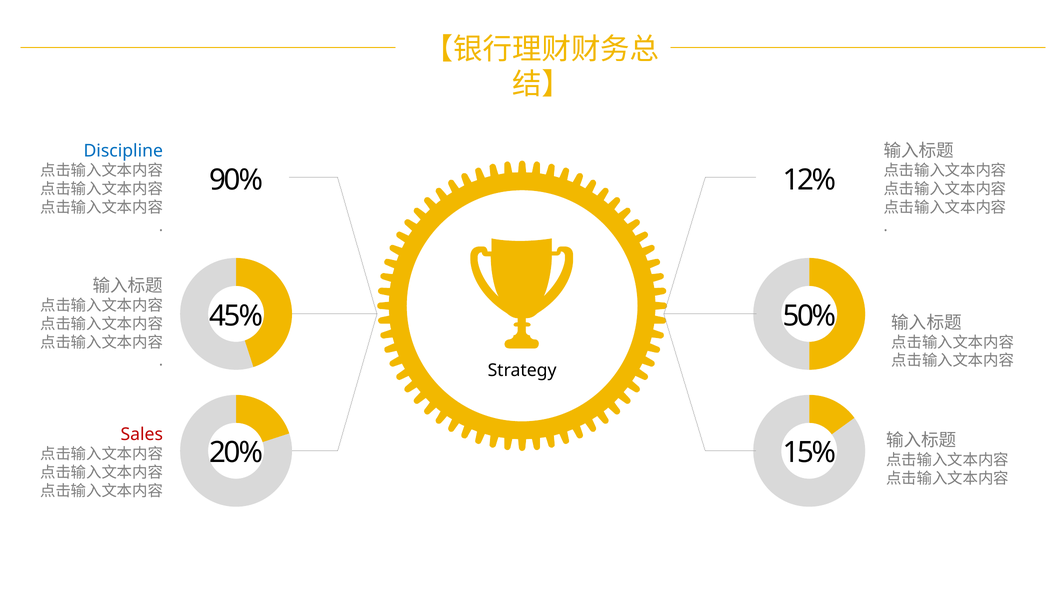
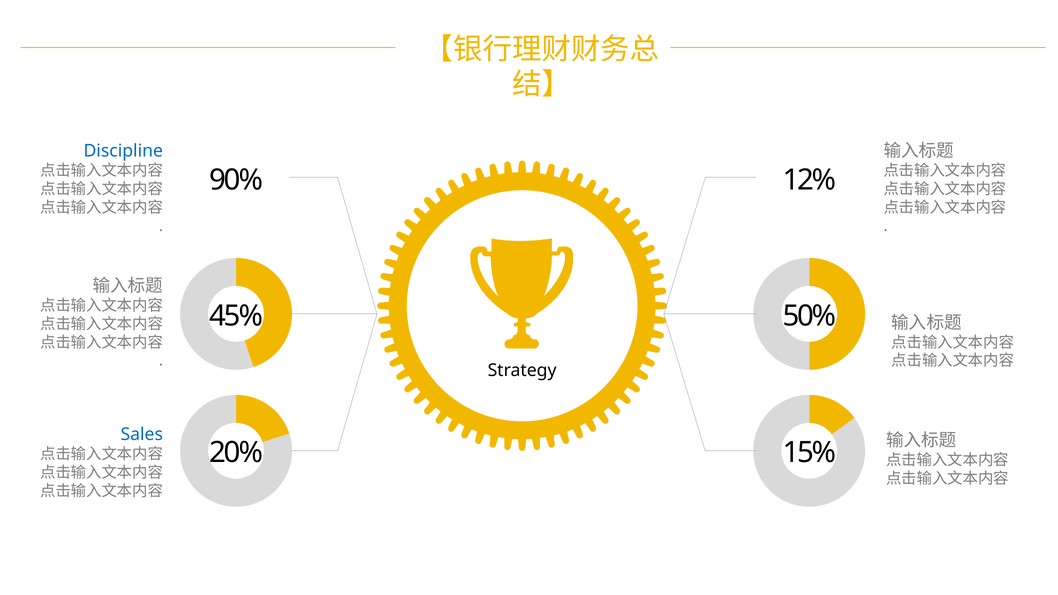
Sales colour: red -> blue (142, 435)
